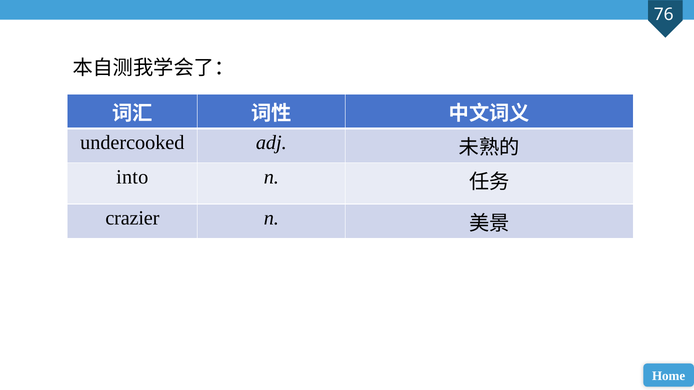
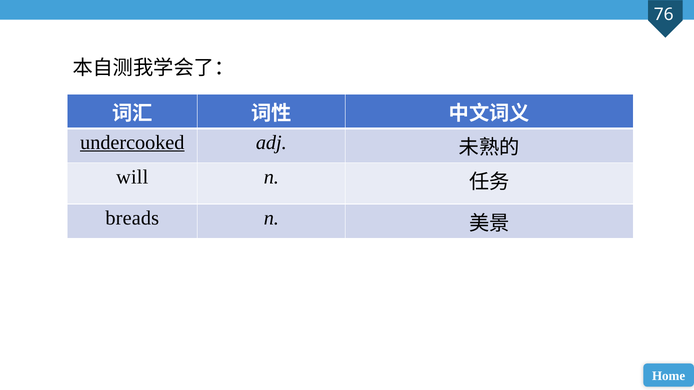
undercooked underline: none -> present (132, 143)
into: into -> will (132, 177)
crazier: crazier -> breads (132, 218)
